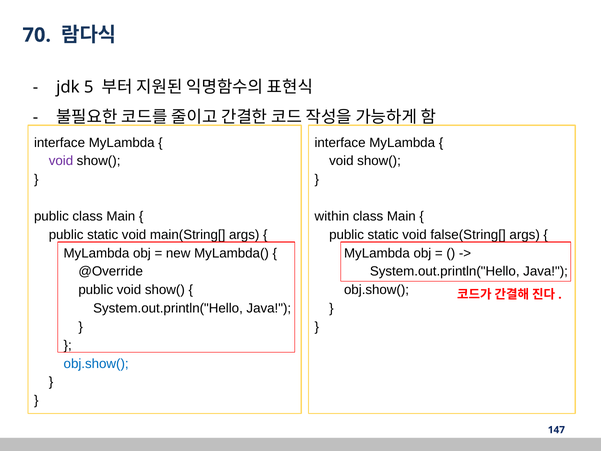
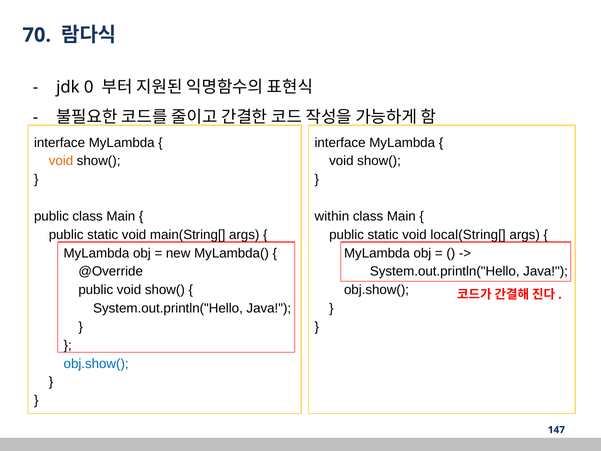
5: 5 -> 0 (89, 87)
void colour: purple -> orange (61, 161)
false(String[: false(String[ -> local(String[ (468, 235)
